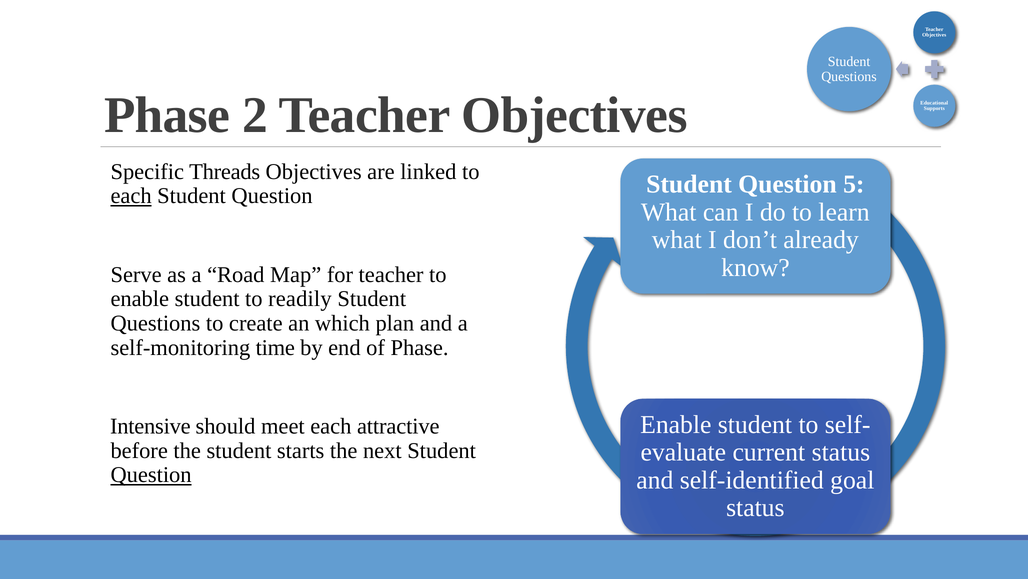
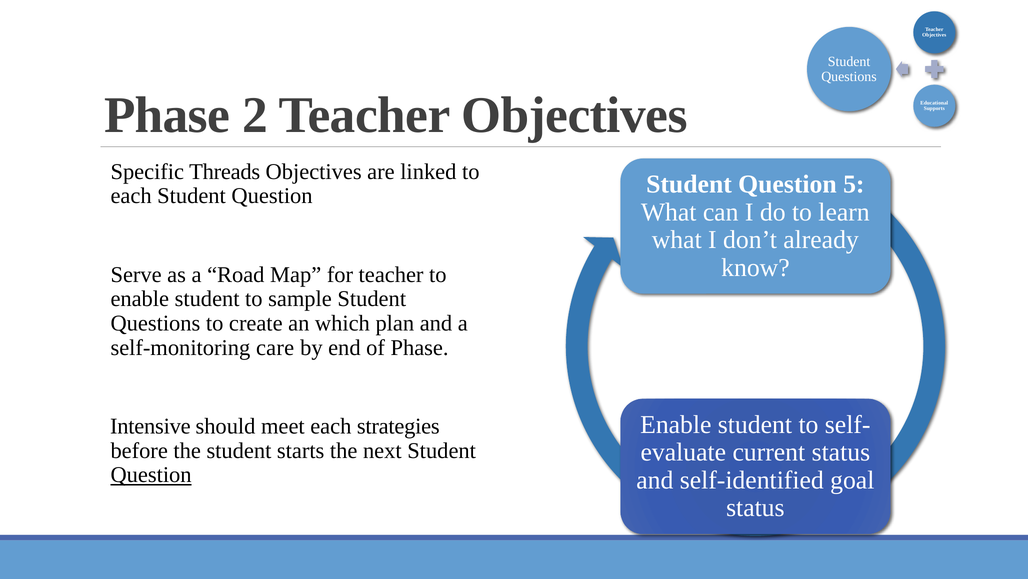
each underline: present -> none (131, 196)
readily: readily -> sample (300, 299)
time: time -> care (275, 347)
attractive: attractive -> strategies (398, 426)
